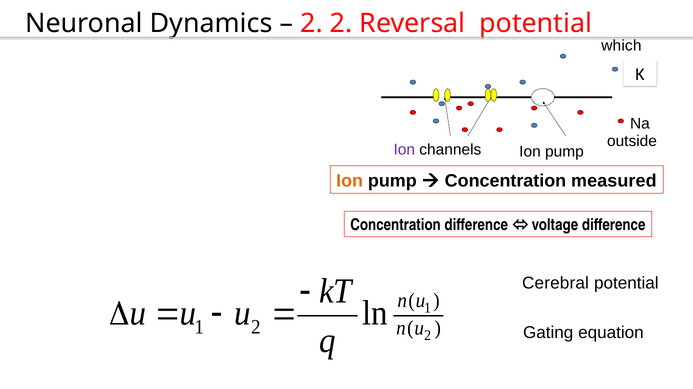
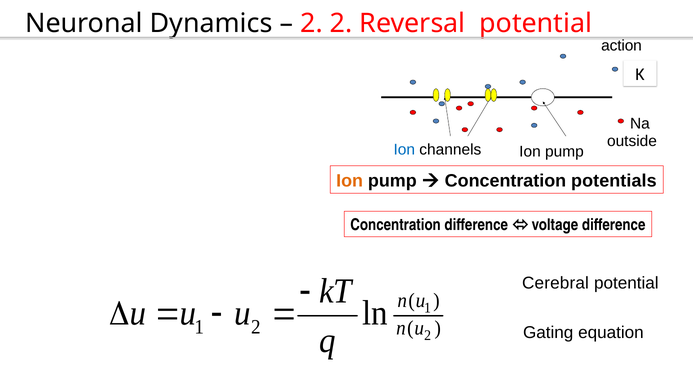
which: which -> action (622, 46)
Ion colour: purple -> blue (404, 150)
measured: measured -> potentials (614, 181)
